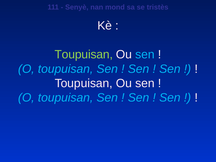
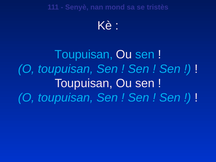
Toupuisan colour: light green -> light blue (84, 54)
